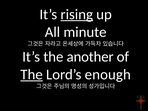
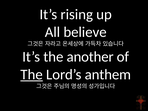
rising underline: present -> none (77, 14)
minute: minute -> believe (85, 32)
enough: enough -> anthem (108, 75)
